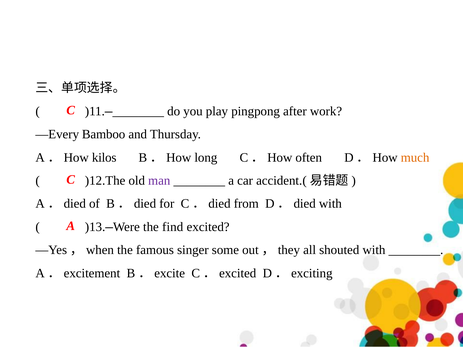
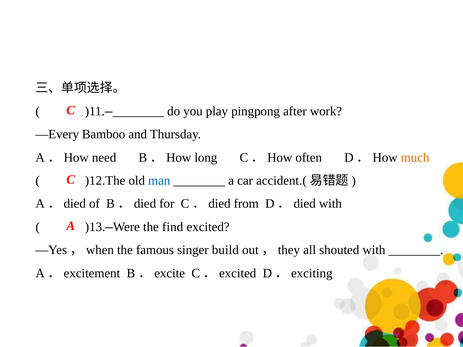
kilos: kilos -> need (104, 158)
man colour: purple -> blue (159, 181)
some: some -> build (225, 250)
